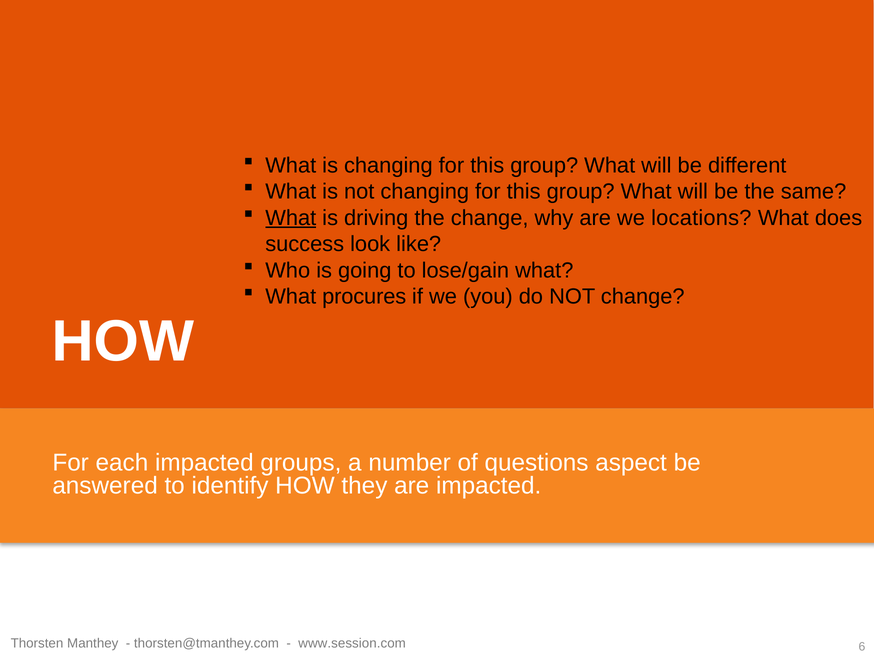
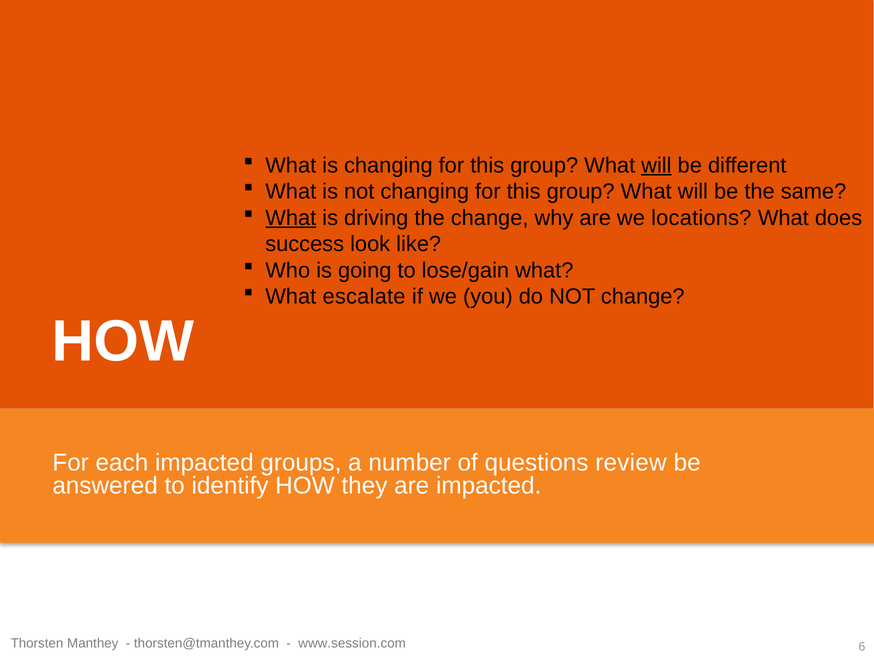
will underline: none -> present (656, 165)
procures: procures -> escalate (364, 296)
aspect: aspect -> review (631, 462)
